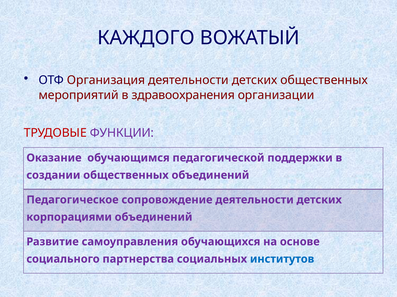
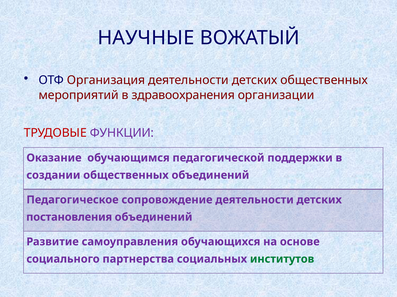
КАЖДОГО: КАЖДОГО -> НАУЧНЫЕ (146, 38)
корпорациями: корпорациями -> постановления (69, 218)
институтов colour: blue -> green (282, 260)
